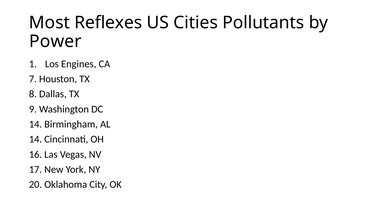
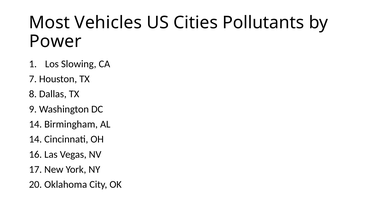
Reflexes: Reflexes -> Vehicles (108, 23)
Engines: Engines -> Slowing (79, 64)
